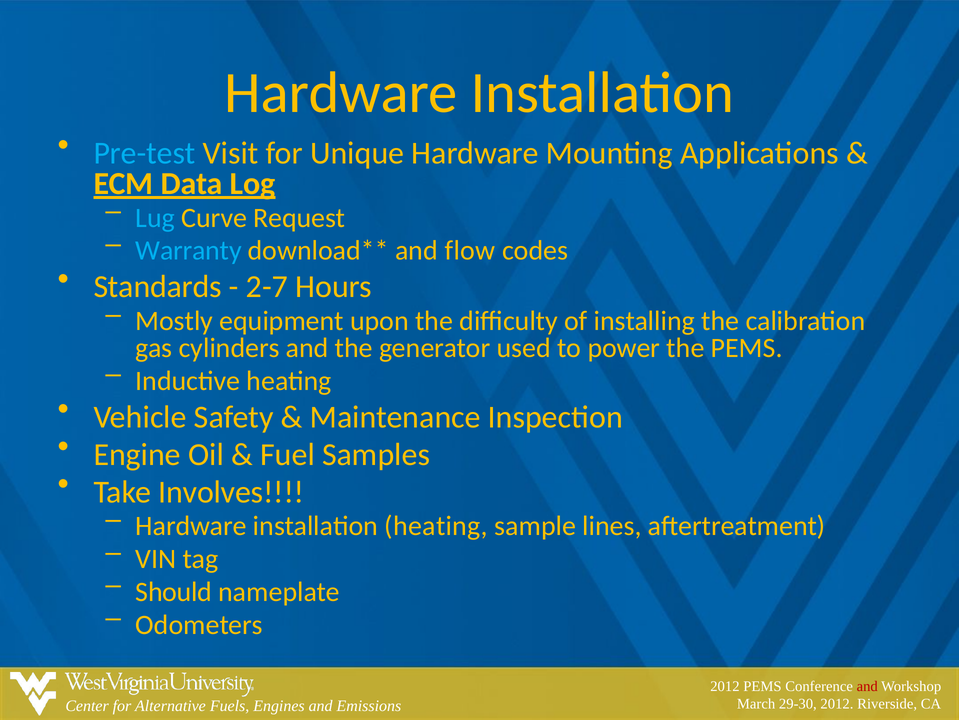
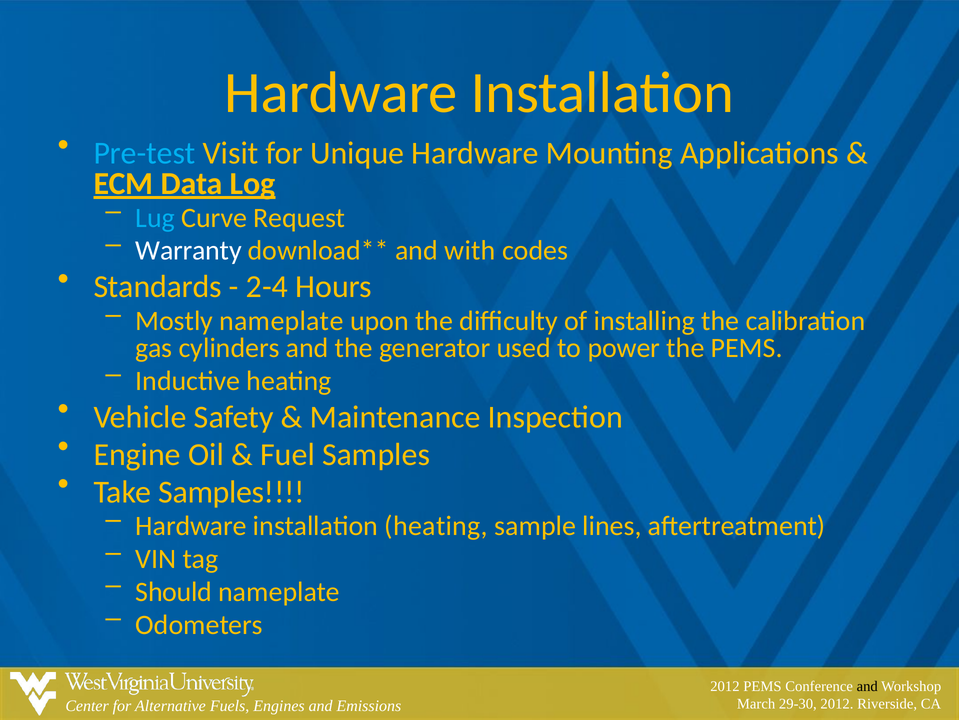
Warranty colour: light blue -> white (189, 250)
flow: flow -> with (470, 250)
2-7: 2-7 -> 2-4 (267, 287)
Mostly equipment: equipment -> nameplate (281, 321)
Take Involves: Involves -> Samples (231, 492)
and colour: red -> black (867, 686)
